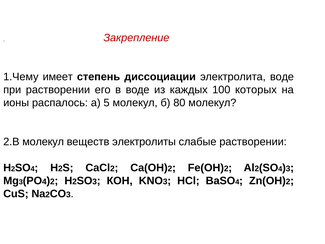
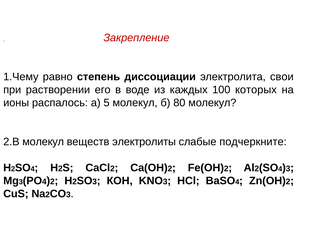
имеет: имеет -> равно (58, 77)
электролита воде: воде -> свои (282, 77)
слабые растворении: растворении -> подчеркните (253, 142)
